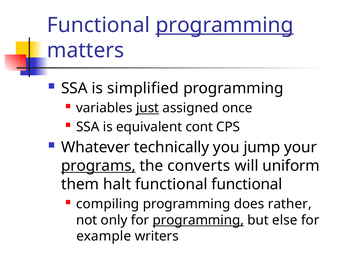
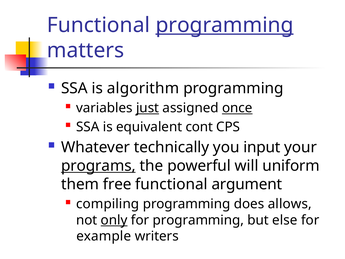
simplified: simplified -> algorithm (143, 88)
once underline: none -> present (237, 108)
jump: jump -> input (262, 147)
converts: converts -> powerful (199, 166)
halt: halt -> free (117, 184)
functional functional: functional -> argument (247, 184)
rather: rather -> allows (290, 204)
only underline: none -> present (114, 220)
programming underline: present -> none (198, 220)
